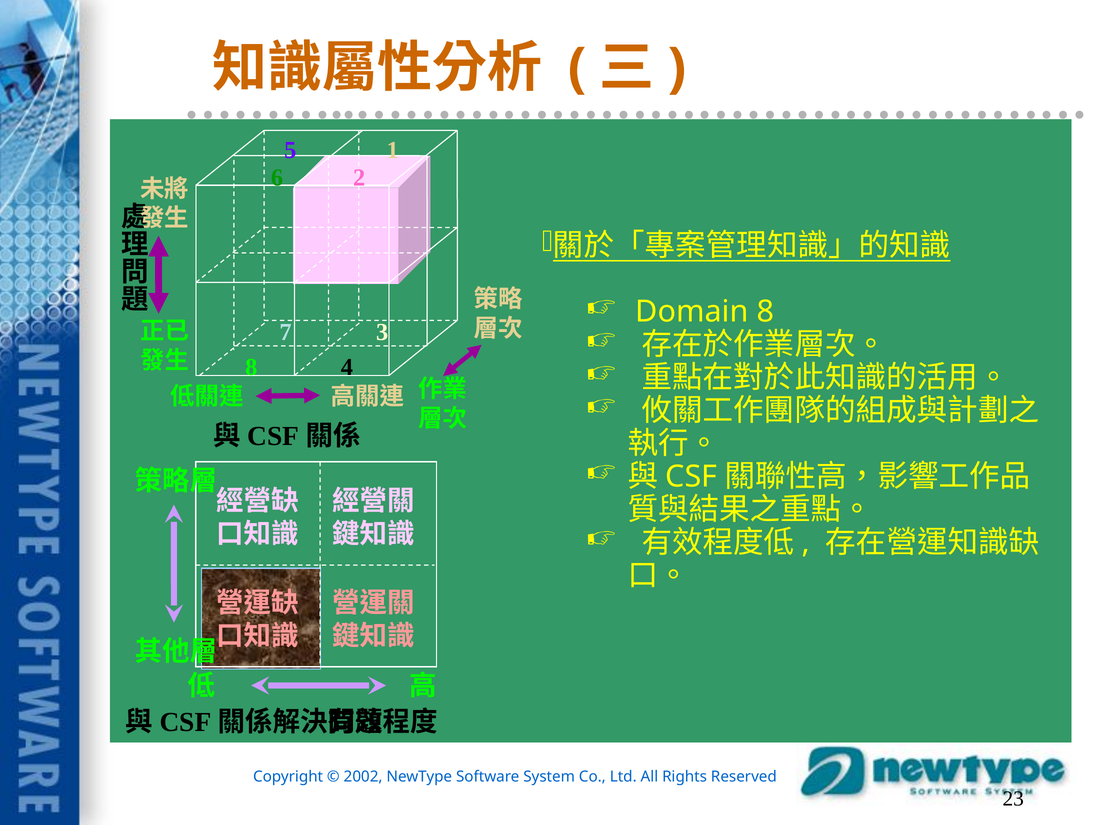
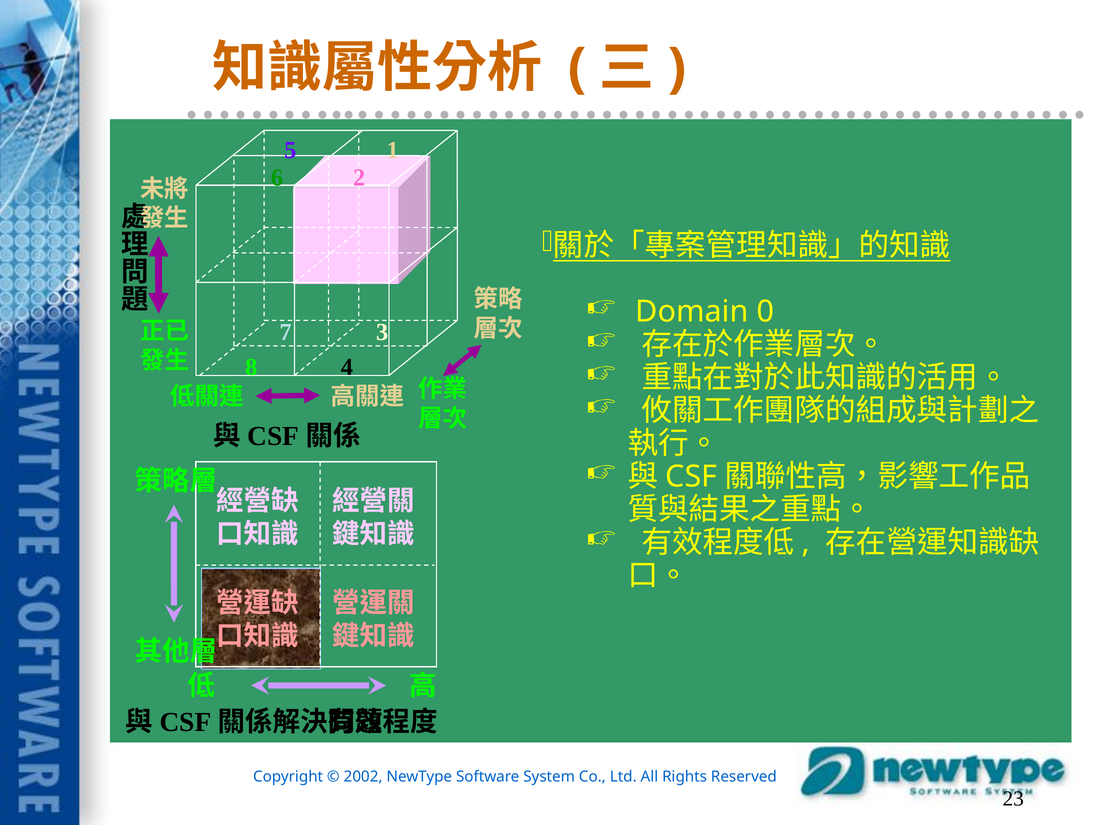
Domain 8: 8 -> 0 (765, 312)
